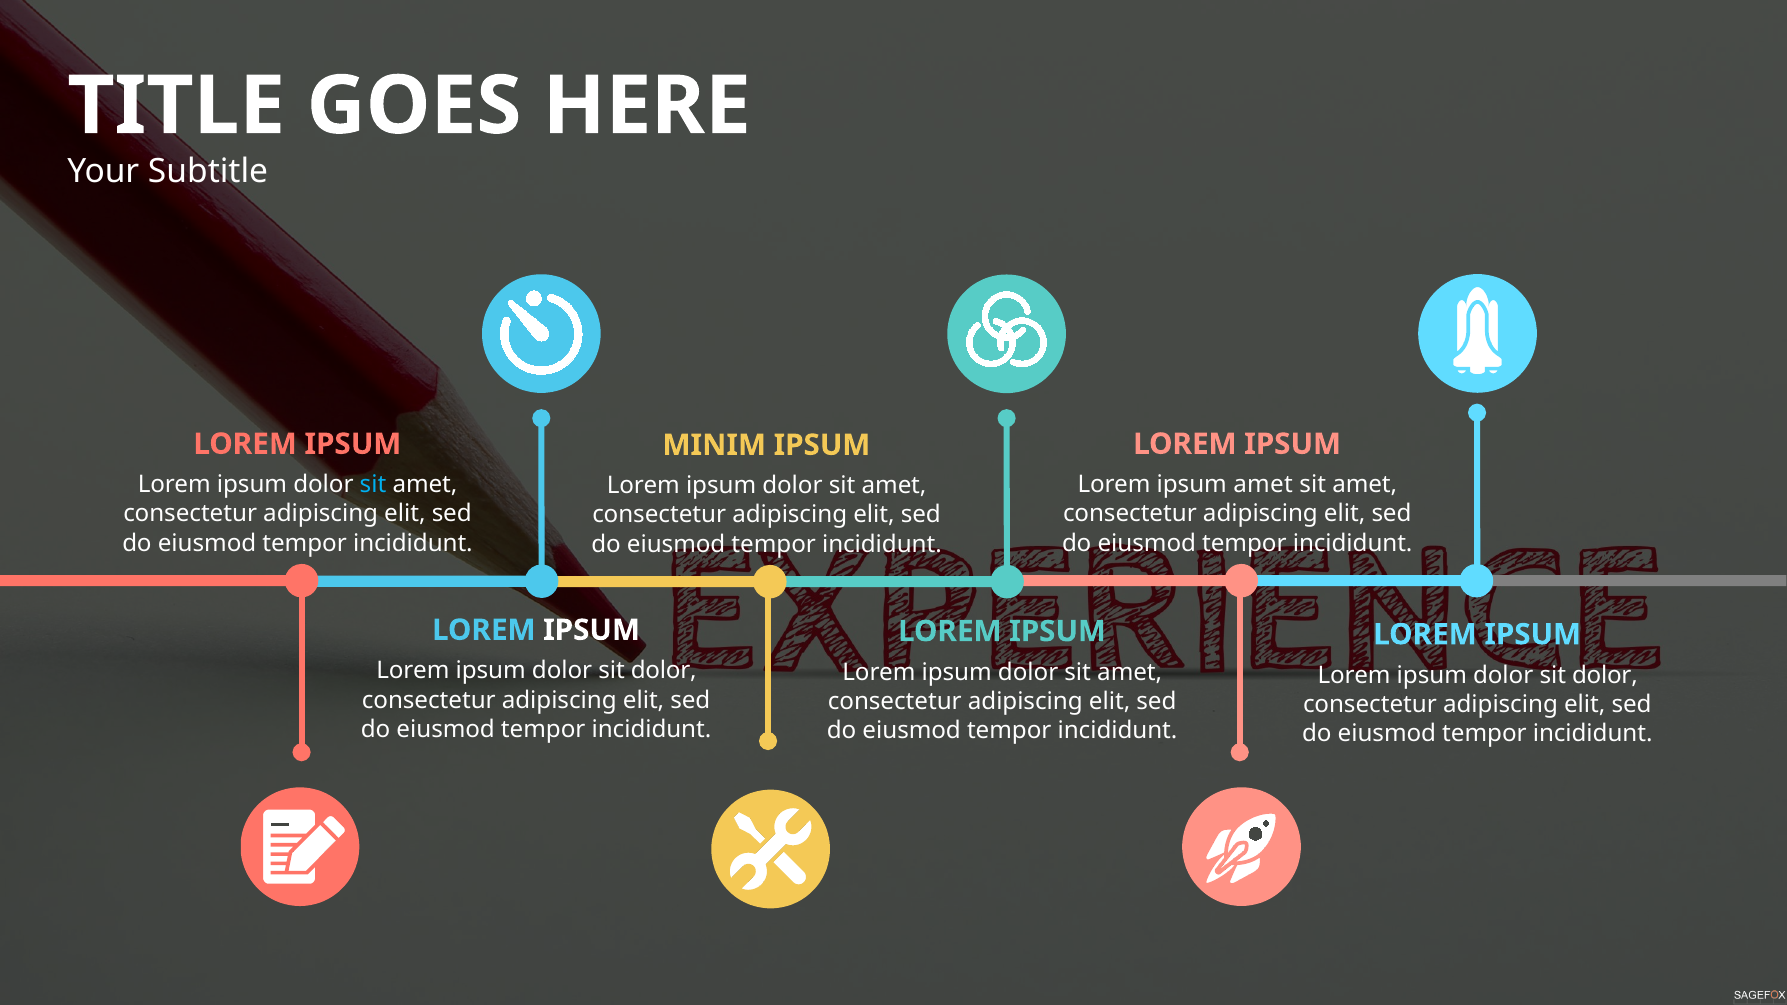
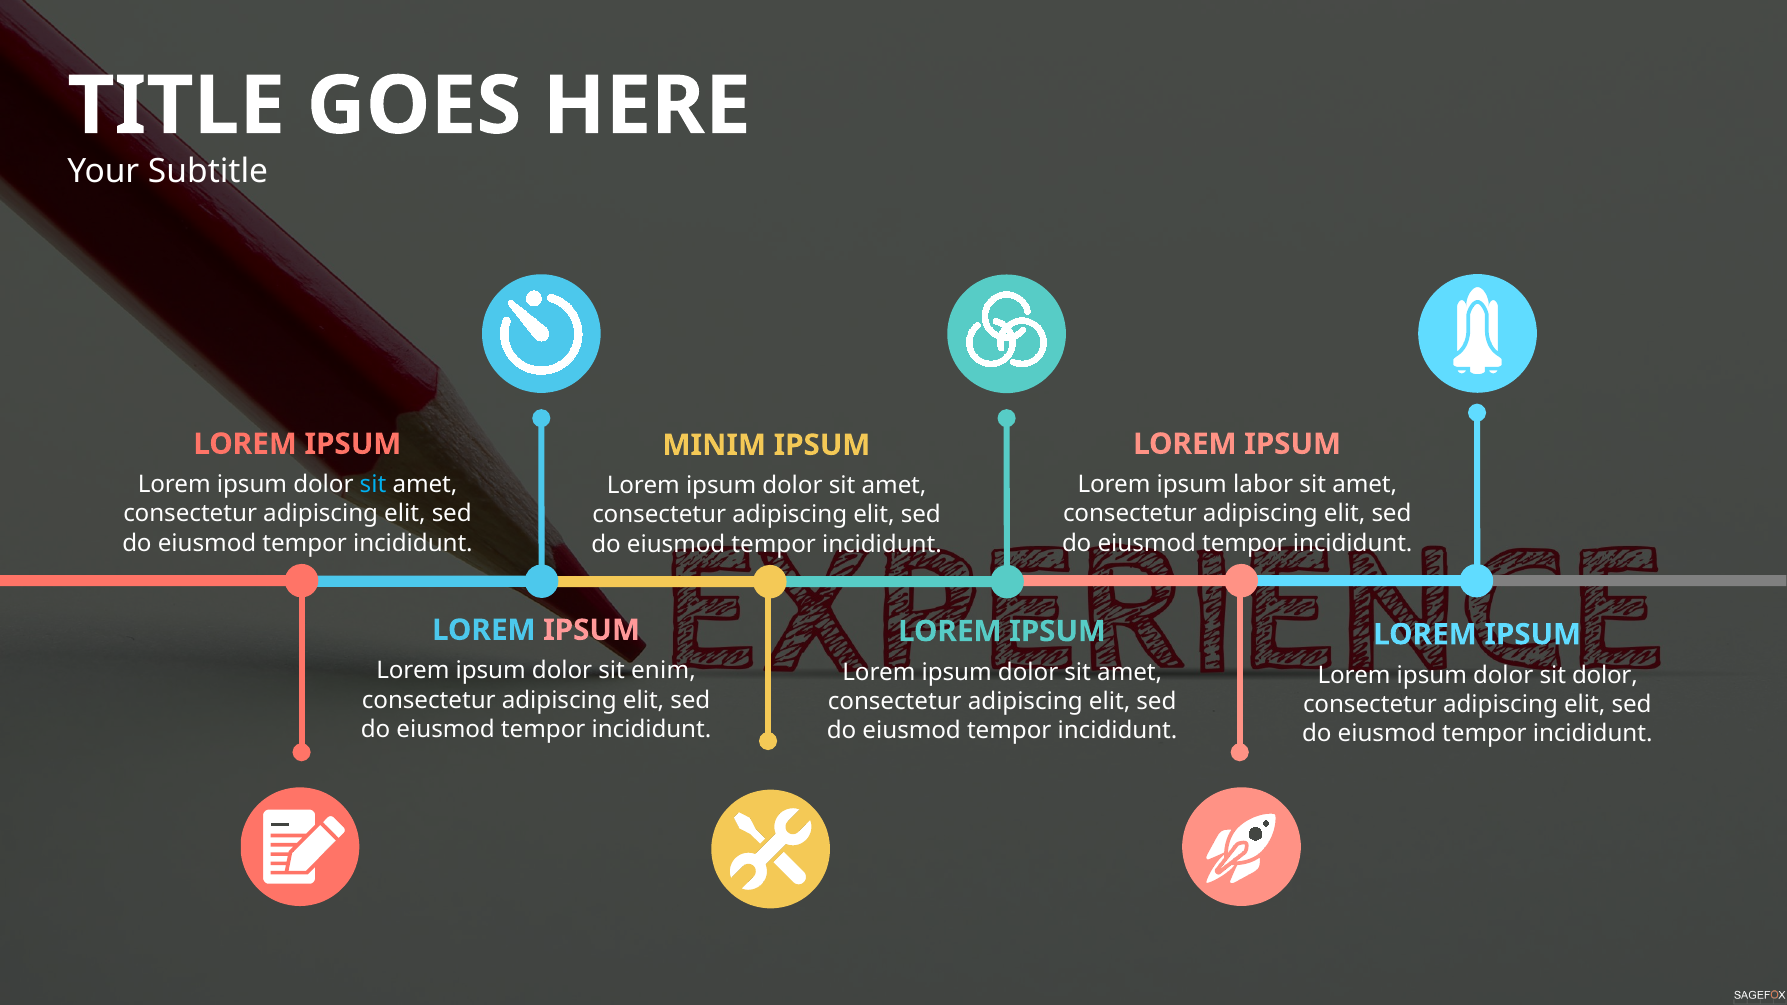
ipsum amet: amet -> labor (1263, 485)
IPSUM colour: white -> pink (592, 630)
dolor: dolor -> enim (664, 671)
